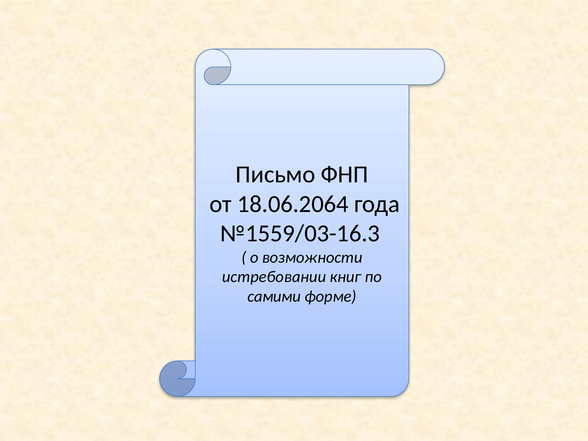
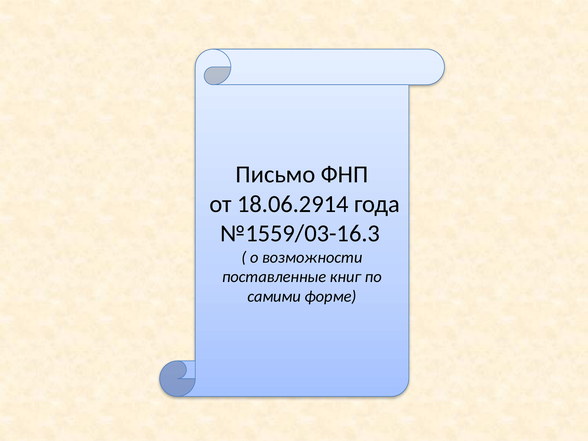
18.06.2064: 18.06.2064 -> 18.06.2914 (293, 204)
истребовании: истребовании -> поставленные (274, 277)
